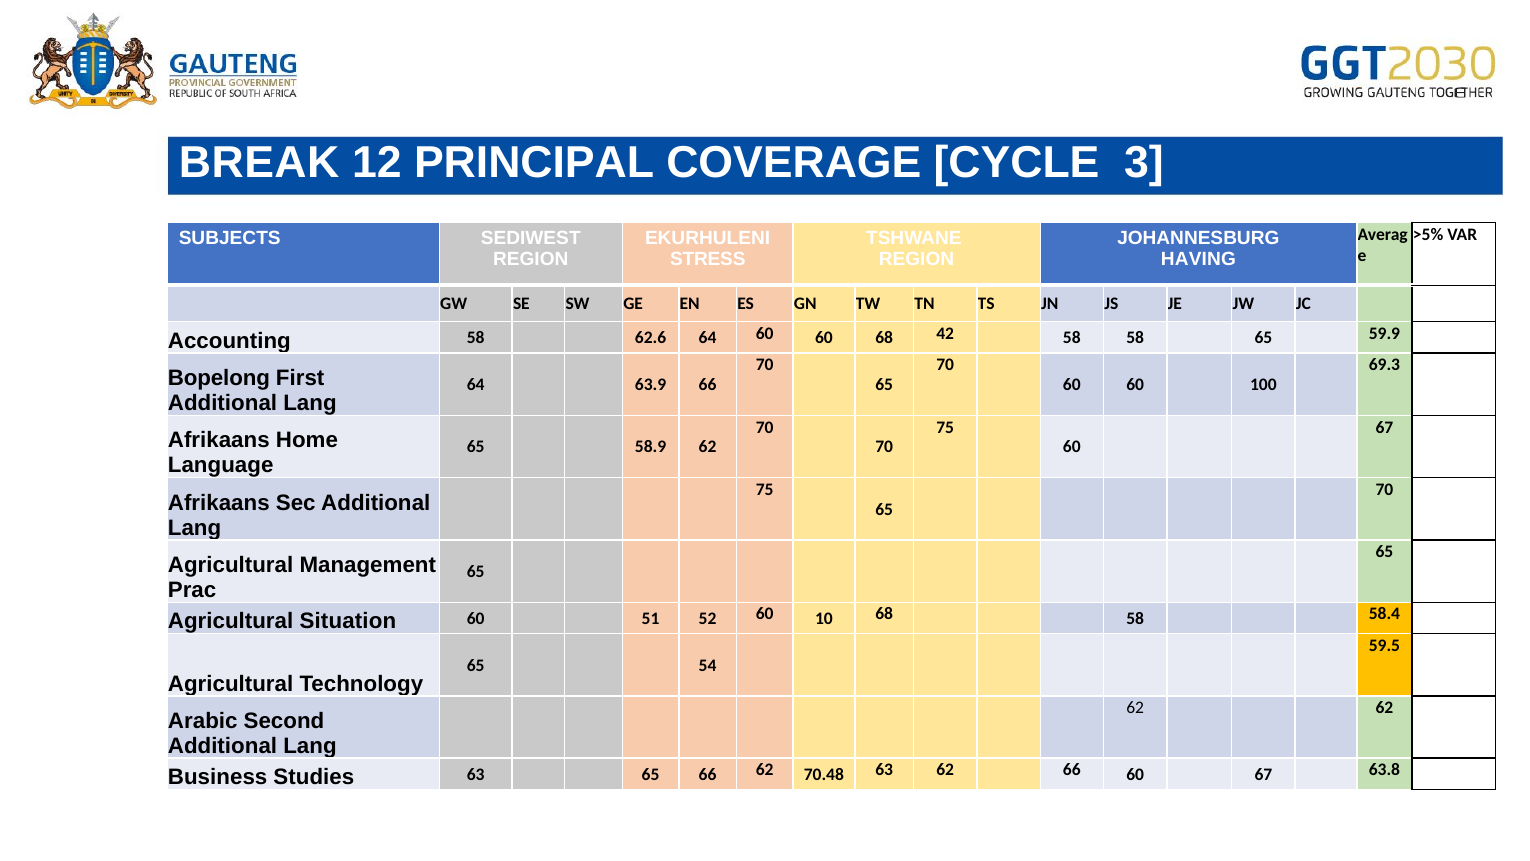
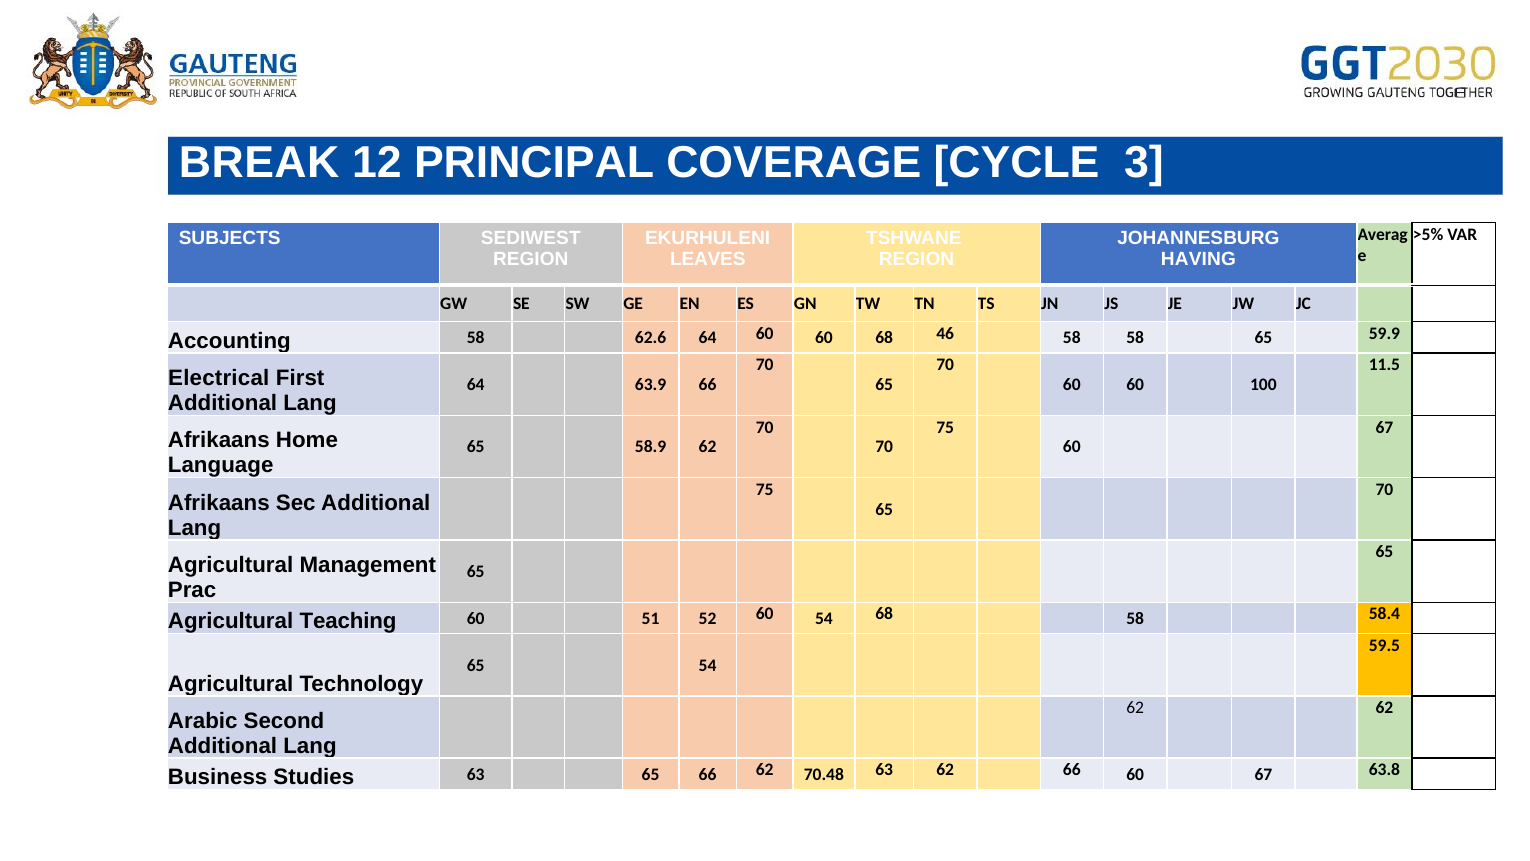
STRESS: STRESS -> LEAVES (708, 259)
42: 42 -> 46 (945, 333)
69.3: 69.3 -> 11.5 (1384, 365)
Bopelong: Bopelong -> Electrical (219, 378)
Situation: Situation -> Teaching (348, 621)
60 10: 10 -> 54 (824, 618)
